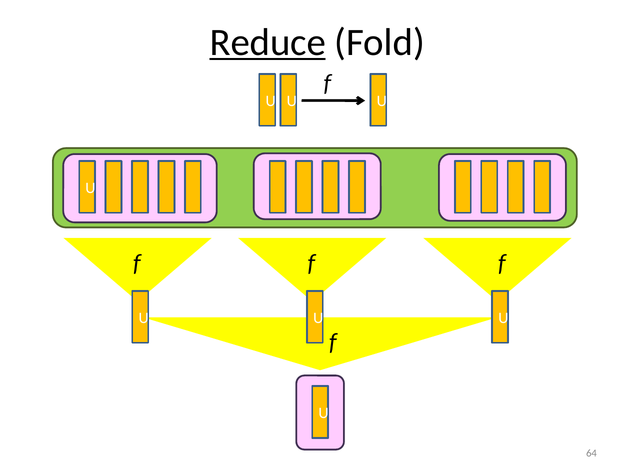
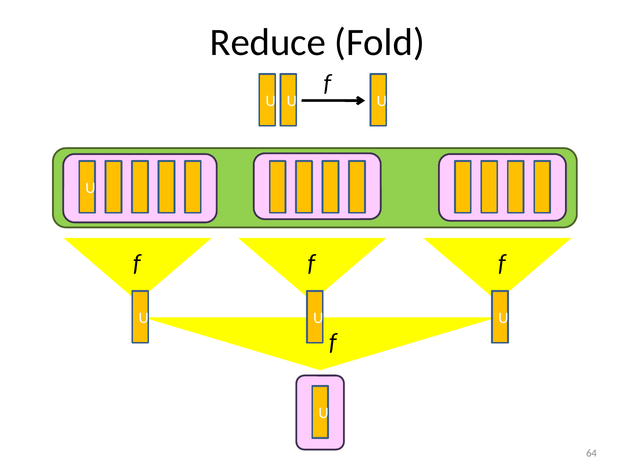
Reduce underline: present -> none (268, 42)
